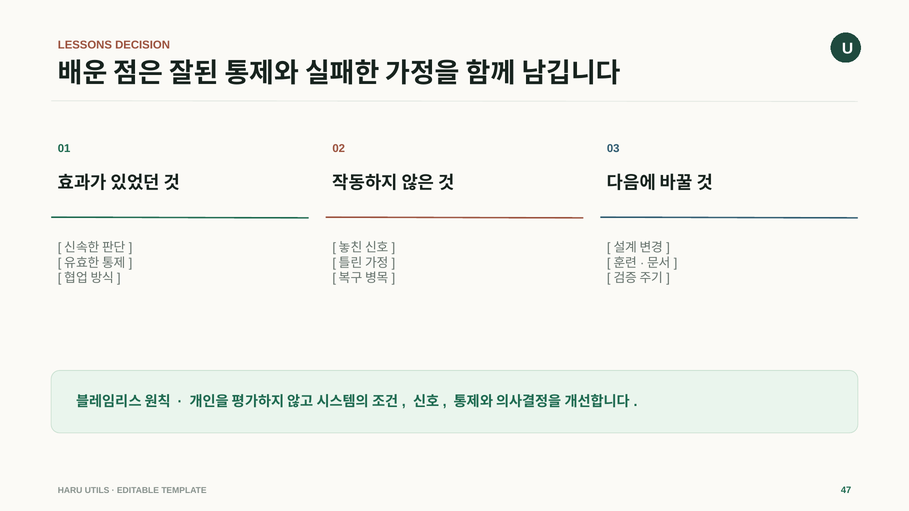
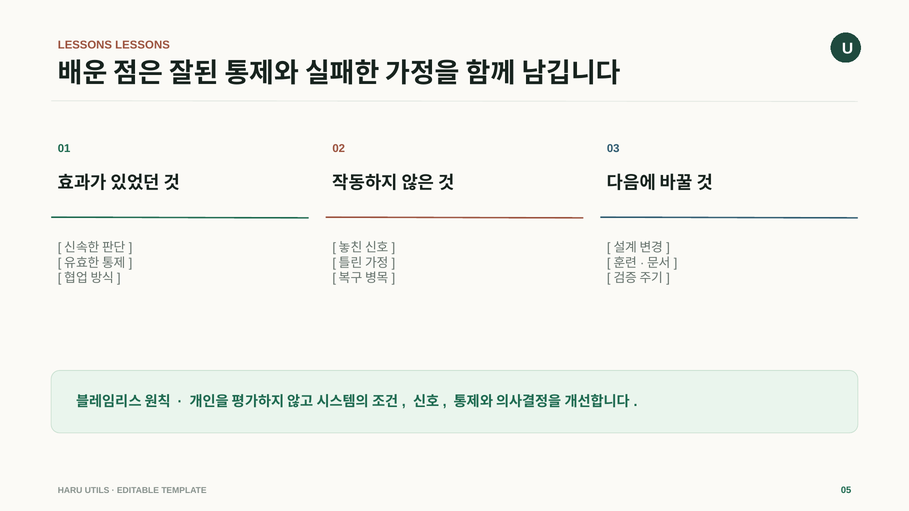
LESSONS DECISION: DECISION -> LESSONS (143, 45)
47: 47 -> 05 (846, 491)
